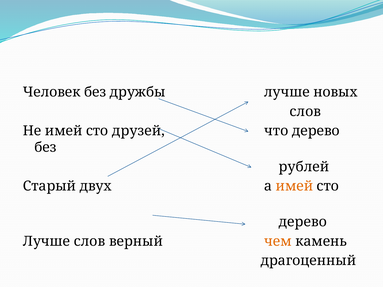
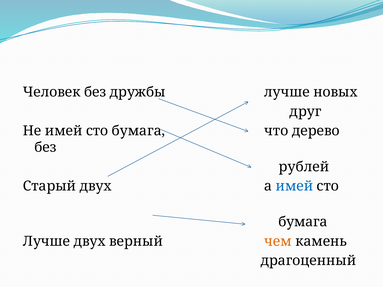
слов: слов -> друг (305, 112)
Не имей сто друзей: друзей -> бумага (138, 131)
имей colour: orange -> blue (294, 186)
дерево: дерево -> бумага (303, 222)
Лучше слов: слов -> двух (90, 241)
